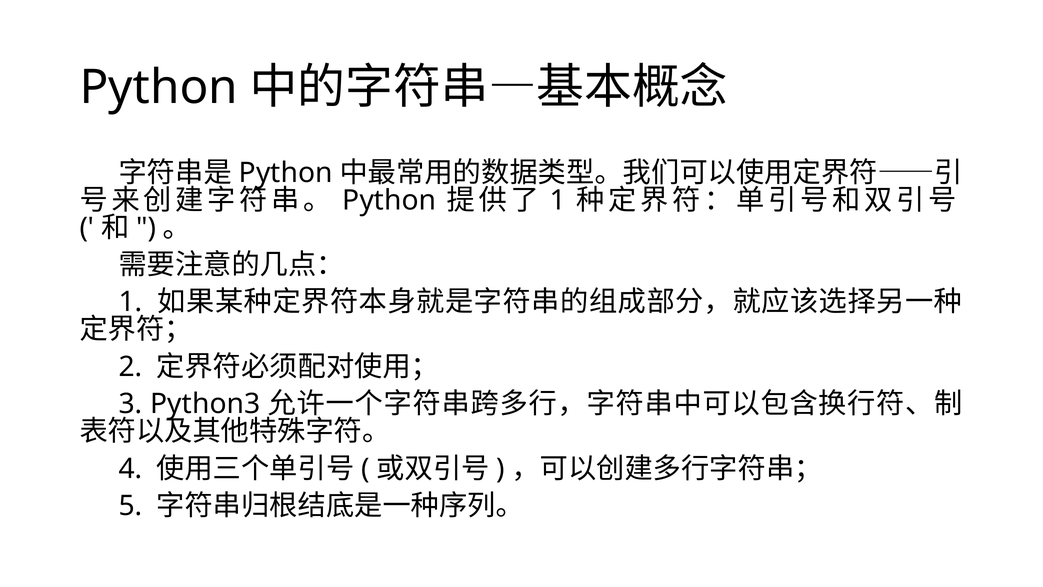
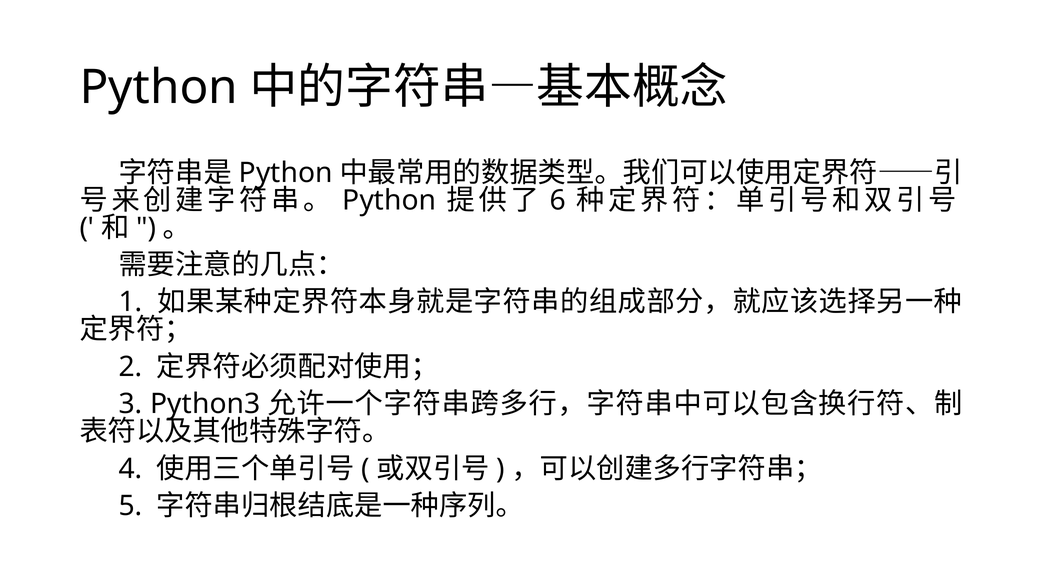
1: 1 -> 6 (558, 200)
